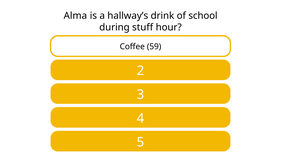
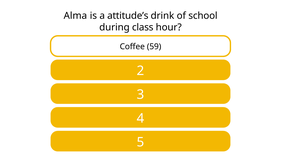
hallway’s: hallway’s -> attitude’s (128, 16)
stuff: stuff -> class (143, 27)
